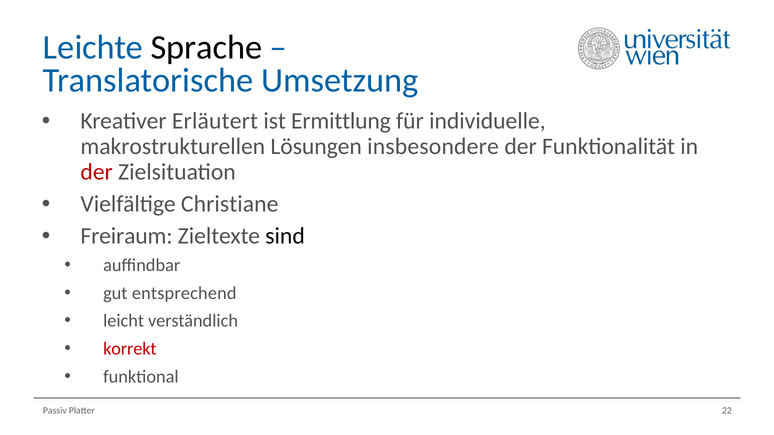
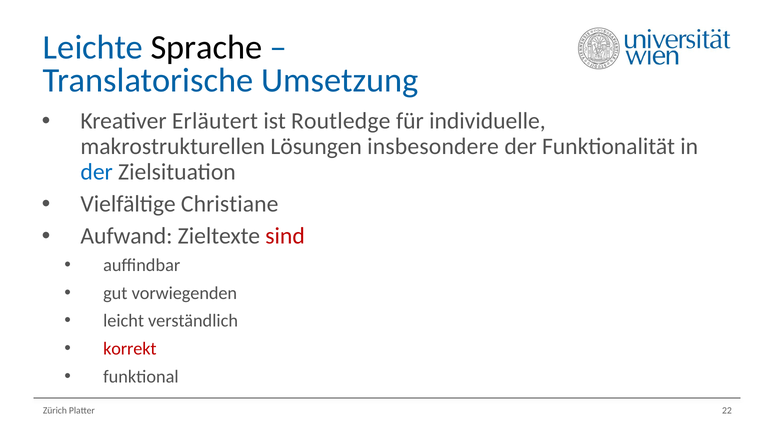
Ermittlung: Ermittlung -> Routledge (341, 121)
der colour: red -> blue (97, 172)
Freiraum: Freiraum -> Aufwand (126, 236)
sind colour: black -> red (285, 236)
entsprechend: entsprechend -> vorwiegenden (184, 293)
Passiv: Passiv -> Zürich (55, 411)
